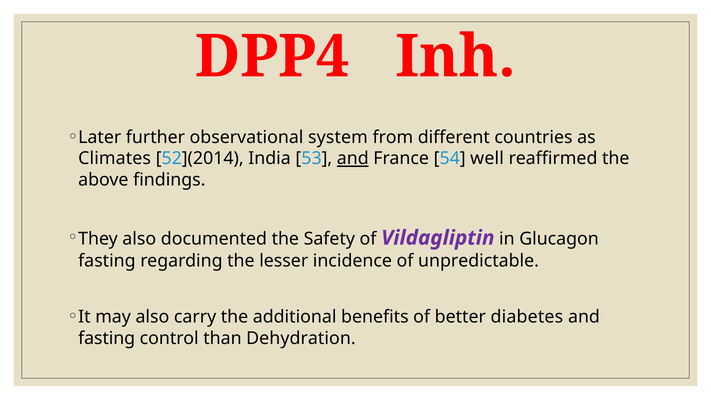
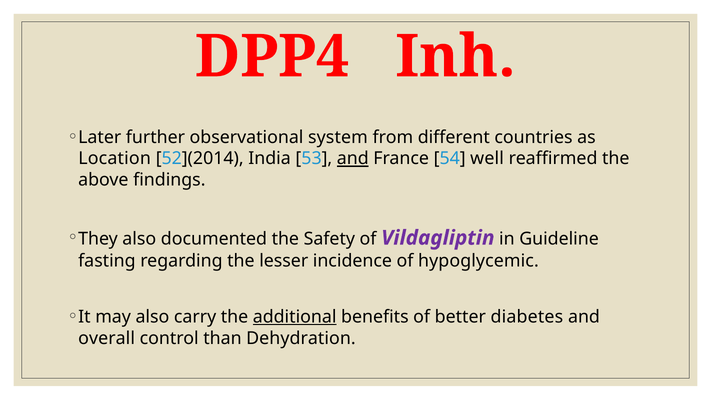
Climates: Climates -> Location (115, 159)
Glucagon: Glucagon -> Guideline (559, 239)
unpredictable: unpredictable -> hypoglycemic (478, 261)
additional underline: none -> present (295, 317)
fasting: fasting -> overall (107, 338)
